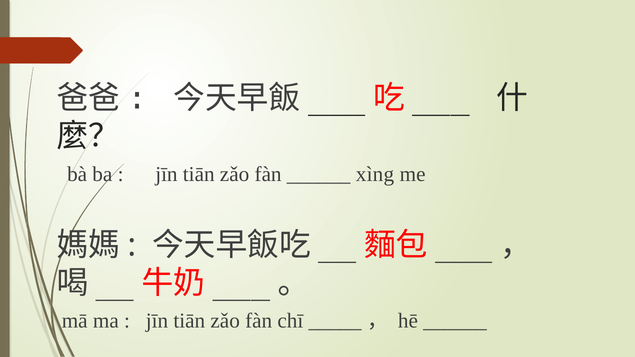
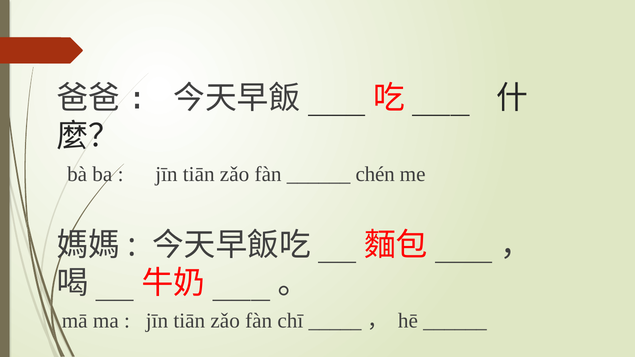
xìng: xìng -> chén (375, 174)
